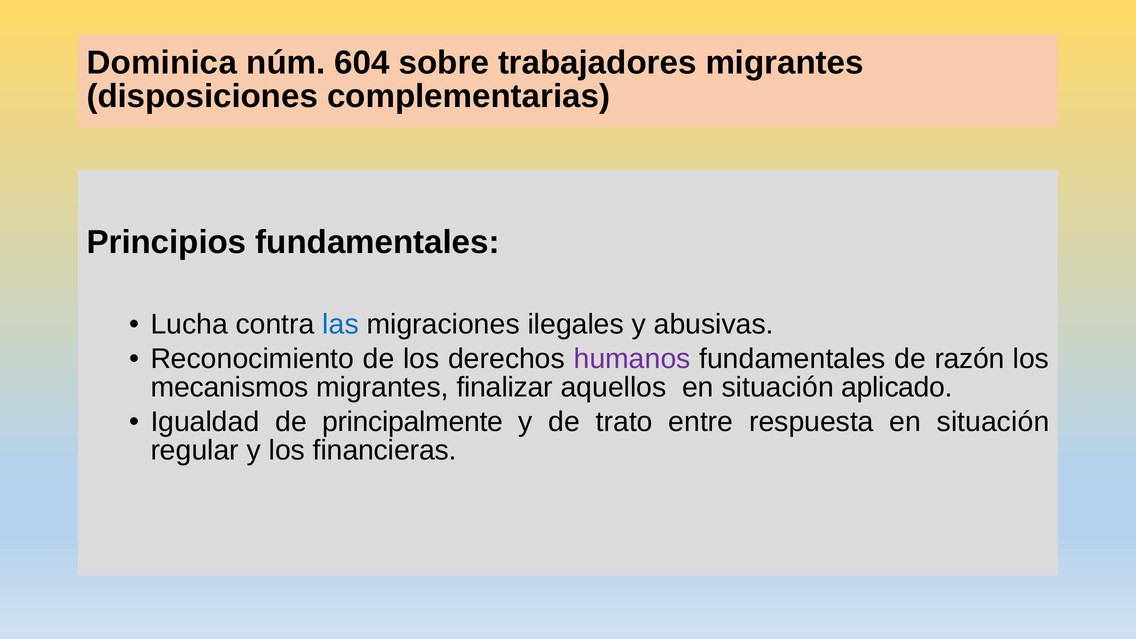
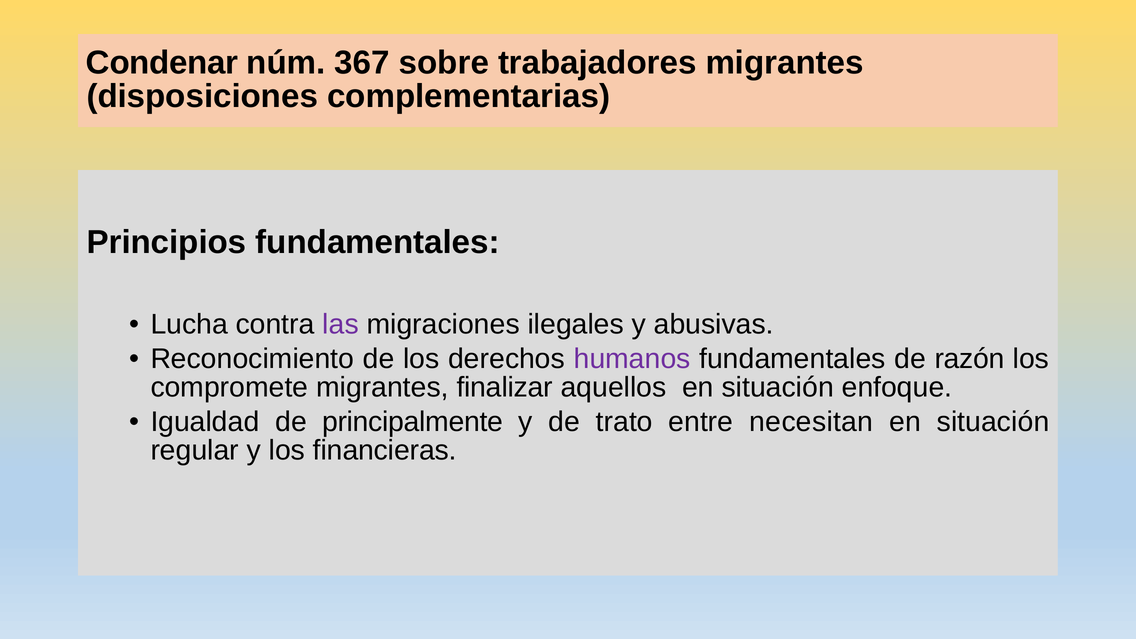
Dominica: Dominica -> Condenar (162, 63)
604: 604 -> 367 (362, 63)
las colour: blue -> purple (341, 324)
mecanismos: mecanismos -> compromete (229, 387)
aplicado: aplicado -> enfoque (897, 387)
respuesta: respuesta -> necesitan (811, 422)
